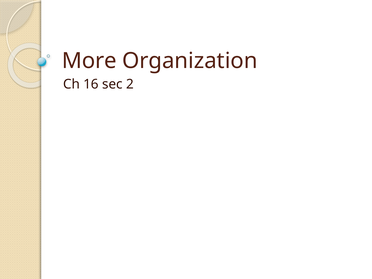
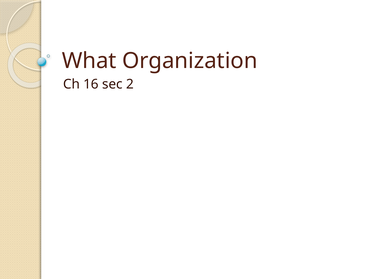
More: More -> What (89, 61)
